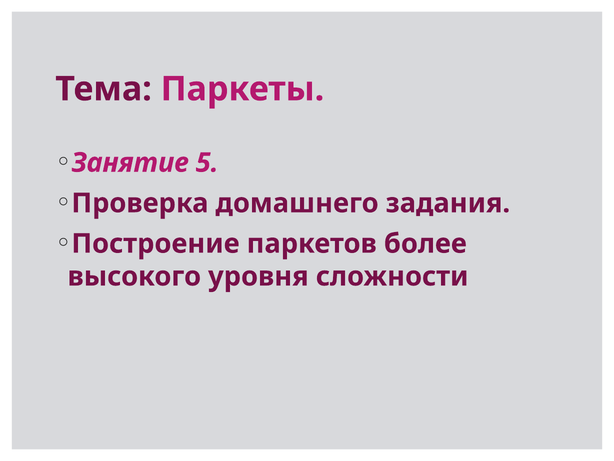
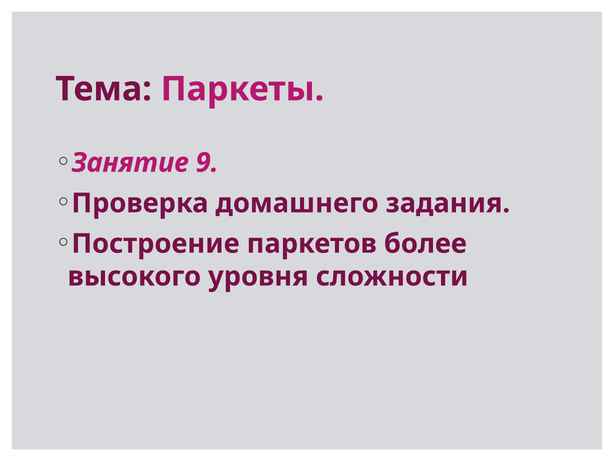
5: 5 -> 9 (207, 163)
